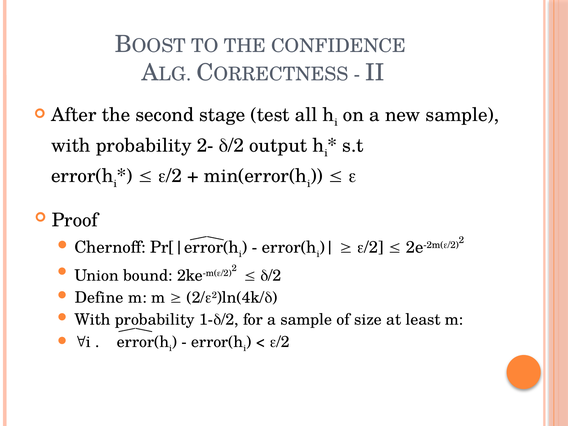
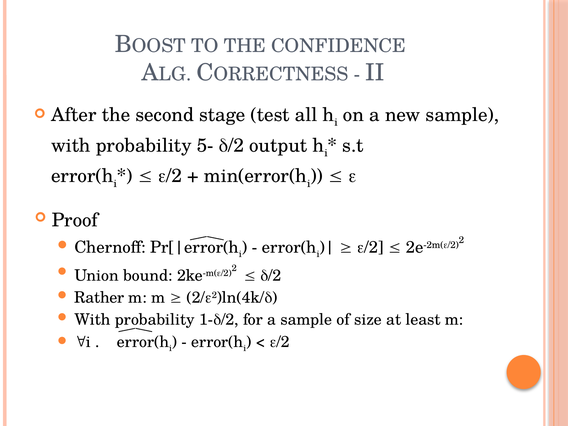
2-: 2- -> 5- (205, 145)
Define: Define -> Rather (99, 298)
